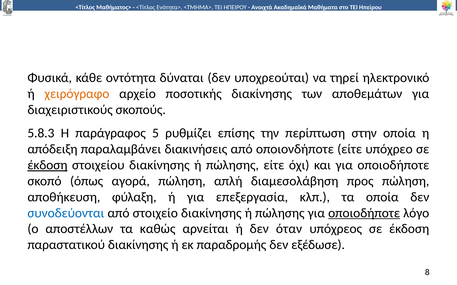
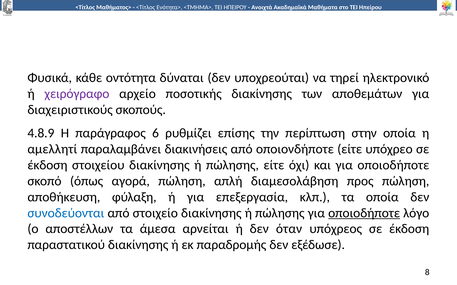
χειρόγραφο colour: orange -> purple (77, 94)
5.8.3: 5.8.3 -> 4.8.9 (41, 133)
5: 5 -> 6 (155, 133)
απόδειξη: απόδειξη -> αμελλητί (52, 149)
έκδοση underline: present -> none (47, 165)
καθώς: καθώς -> άμεσα (158, 229)
